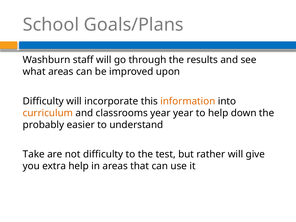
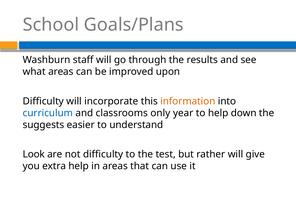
curriculum colour: orange -> blue (48, 113)
classrooms year: year -> only (160, 113)
probably: probably -> suggests (43, 125)
Take: Take -> Look (34, 154)
